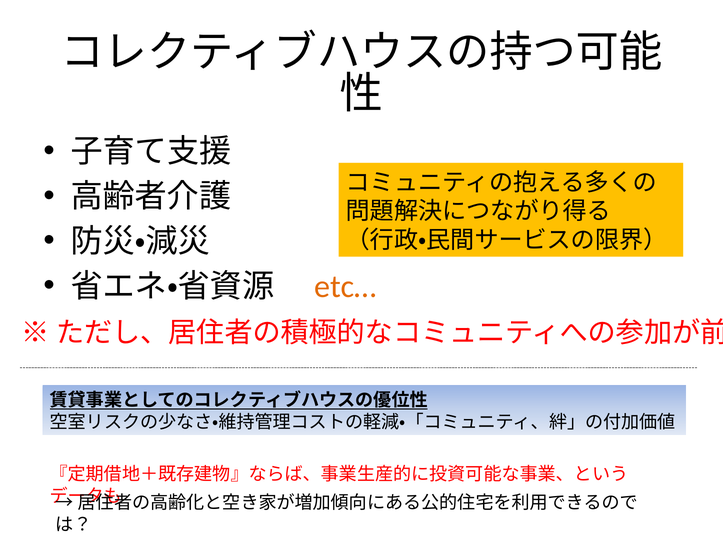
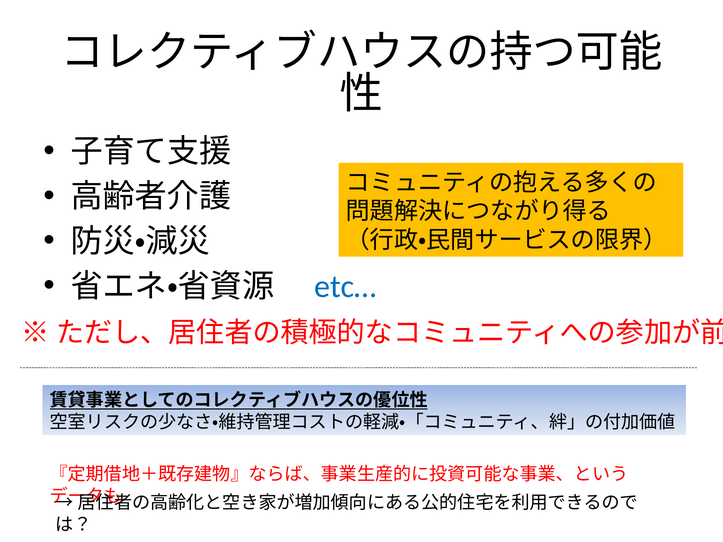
etc… colour: orange -> blue (345, 287)
